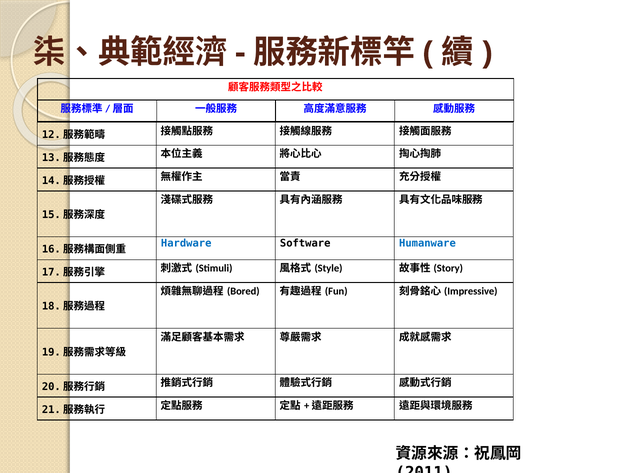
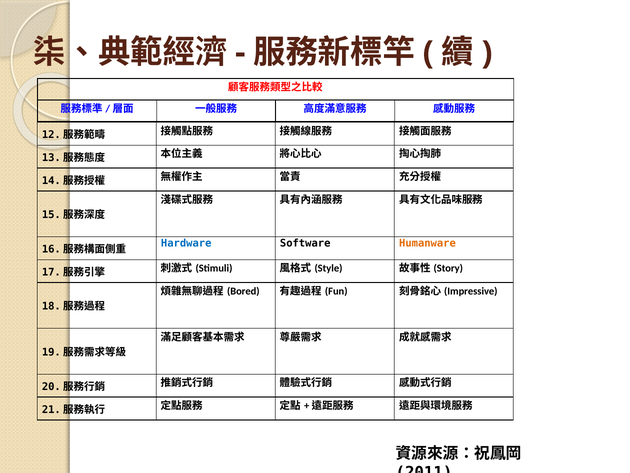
Humanware colour: blue -> orange (427, 243)
